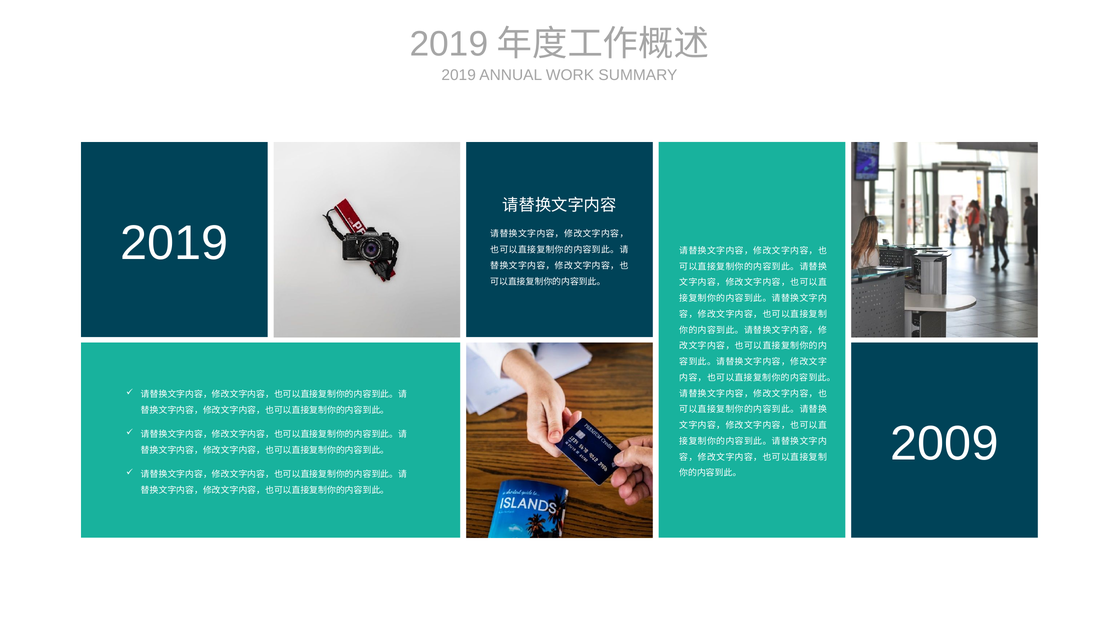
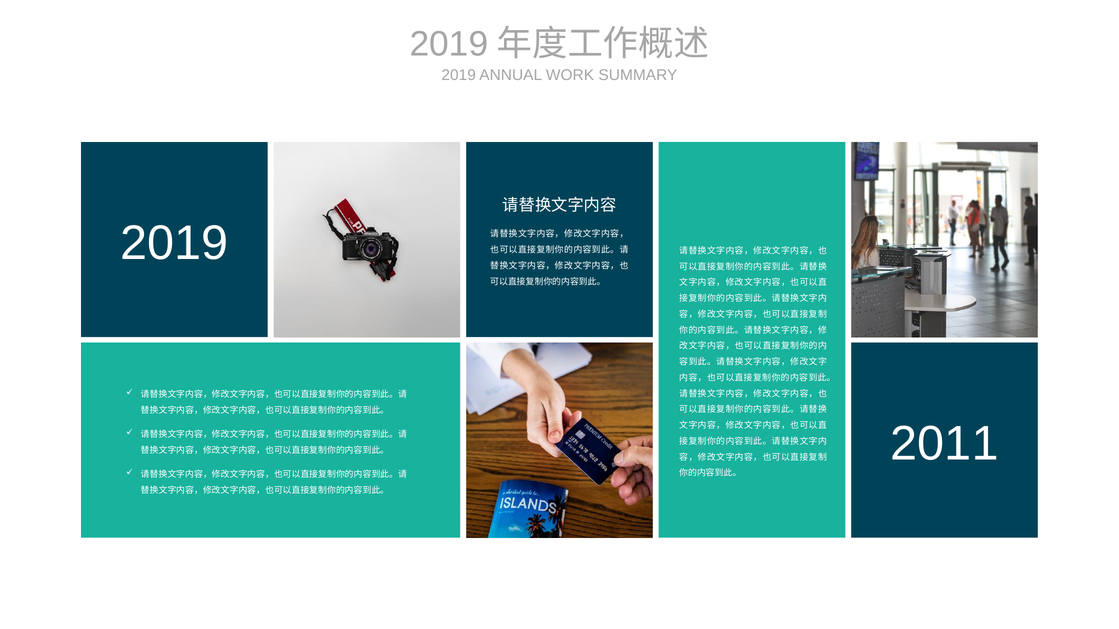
2009: 2009 -> 2011 (944, 444)
